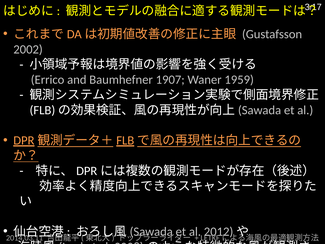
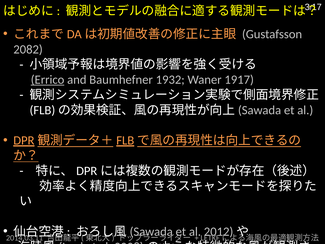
2002: 2002 -> 2082 (28, 49)
Errico underline: none -> present (48, 80)
1907: 1907 -> 1932 (170, 80)
1959: 1959 -> 1917 (239, 80)
